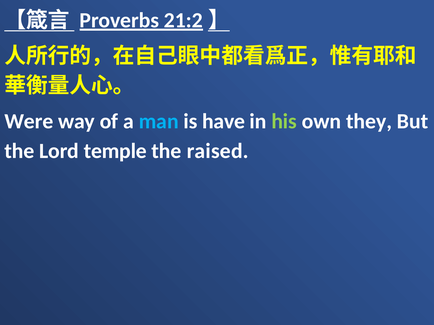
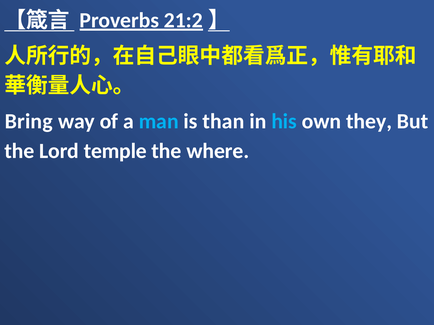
Were: Were -> Bring (29, 121)
have: have -> than (223, 121)
his colour: light green -> light blue (284, 121)
raised: raised -> where (218, 151)
